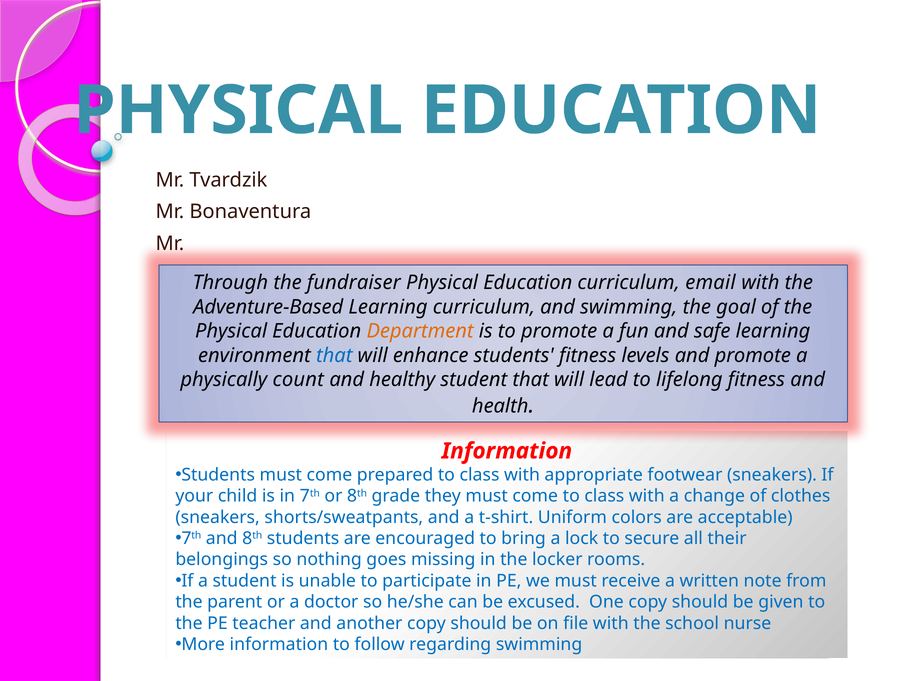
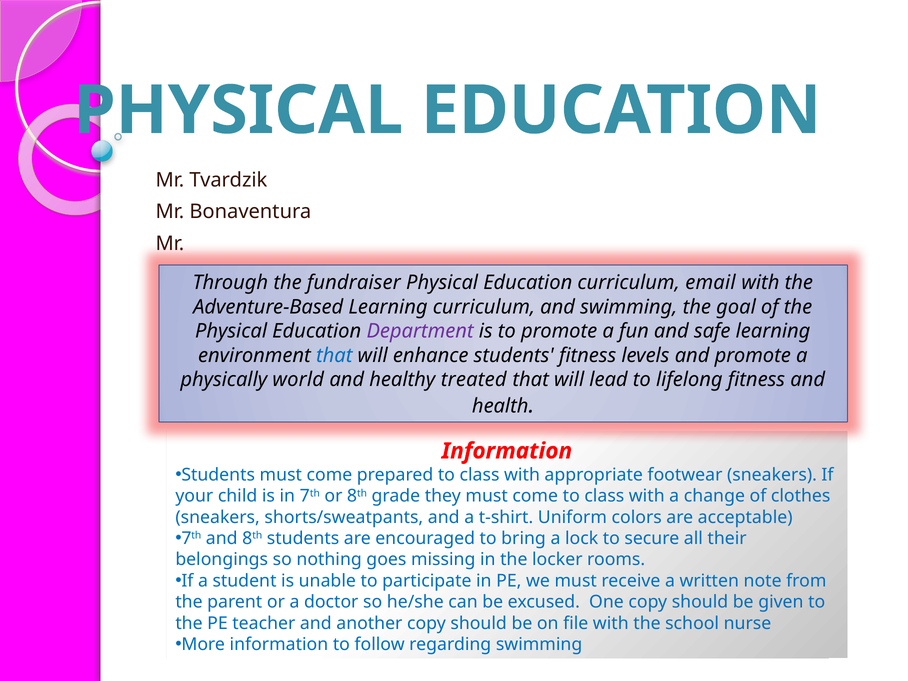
Department colour: orange -> purple (420, 331)
count: count -> world (298, 380)
healthy student: student -> treated (474, 380)
